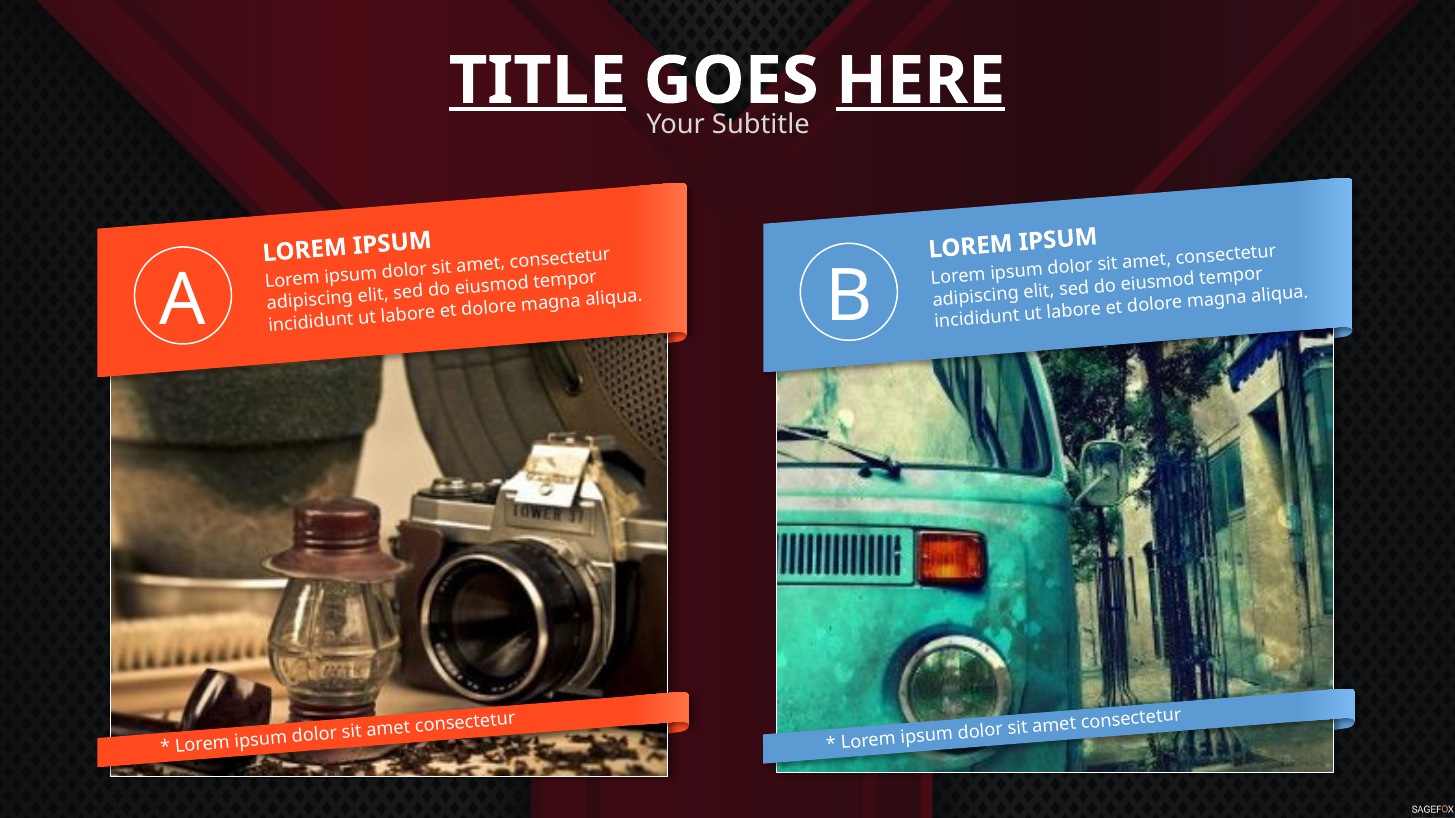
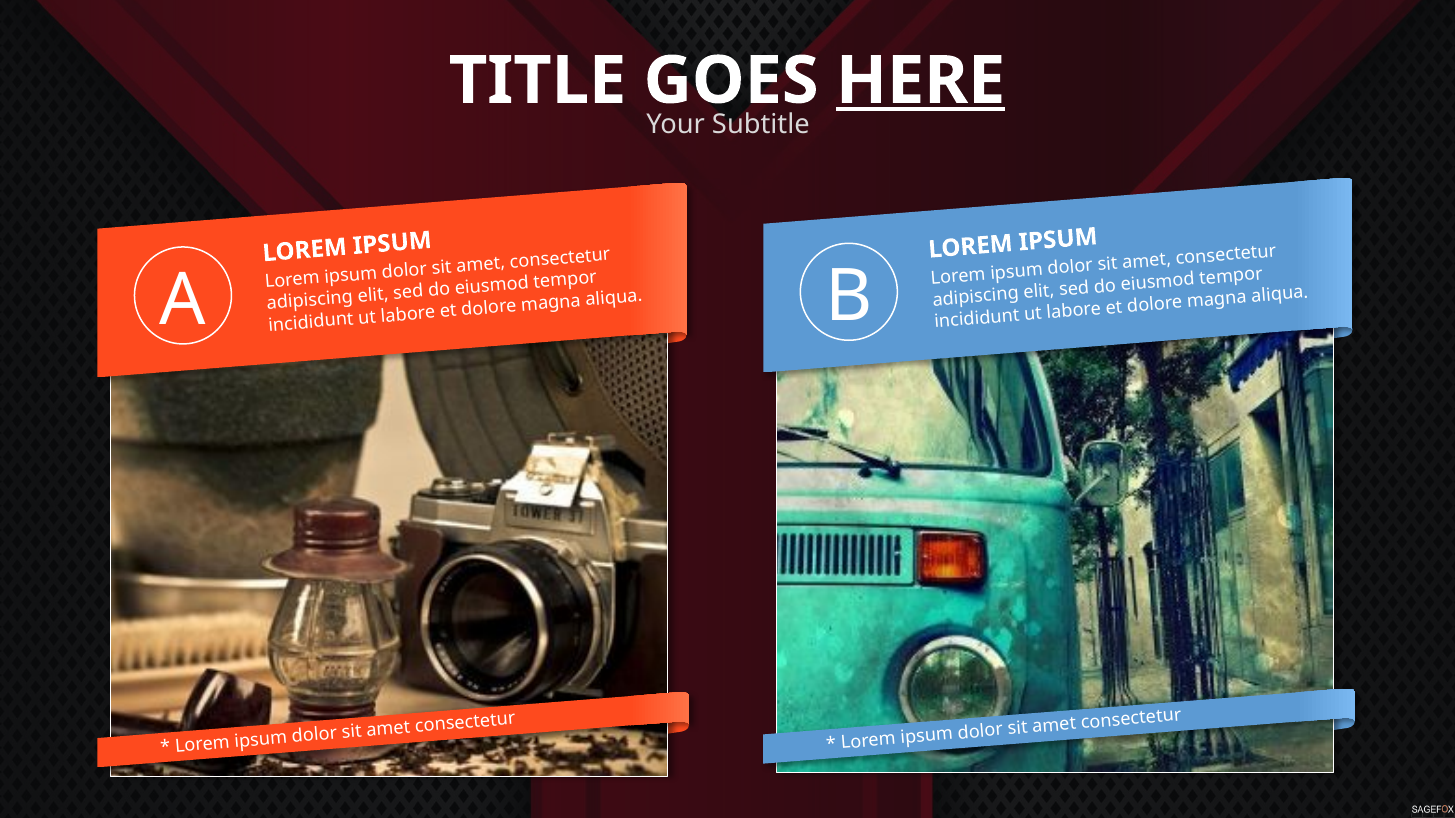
TITLE underline: present -> none (538, 81)
